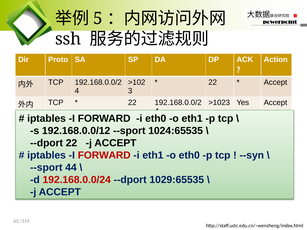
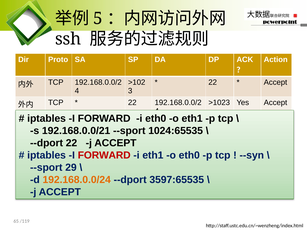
192.168.0.0/12: 192.168.0.0/12 -> 192.168.0.0/21 (76, 131)
44: 44 -> 29 (71, 168)
192.168.0.0/24 colour: red -> orange (77, 180)
1029:65535: 1029:65535 -> 3597:65535 (177, 180)
